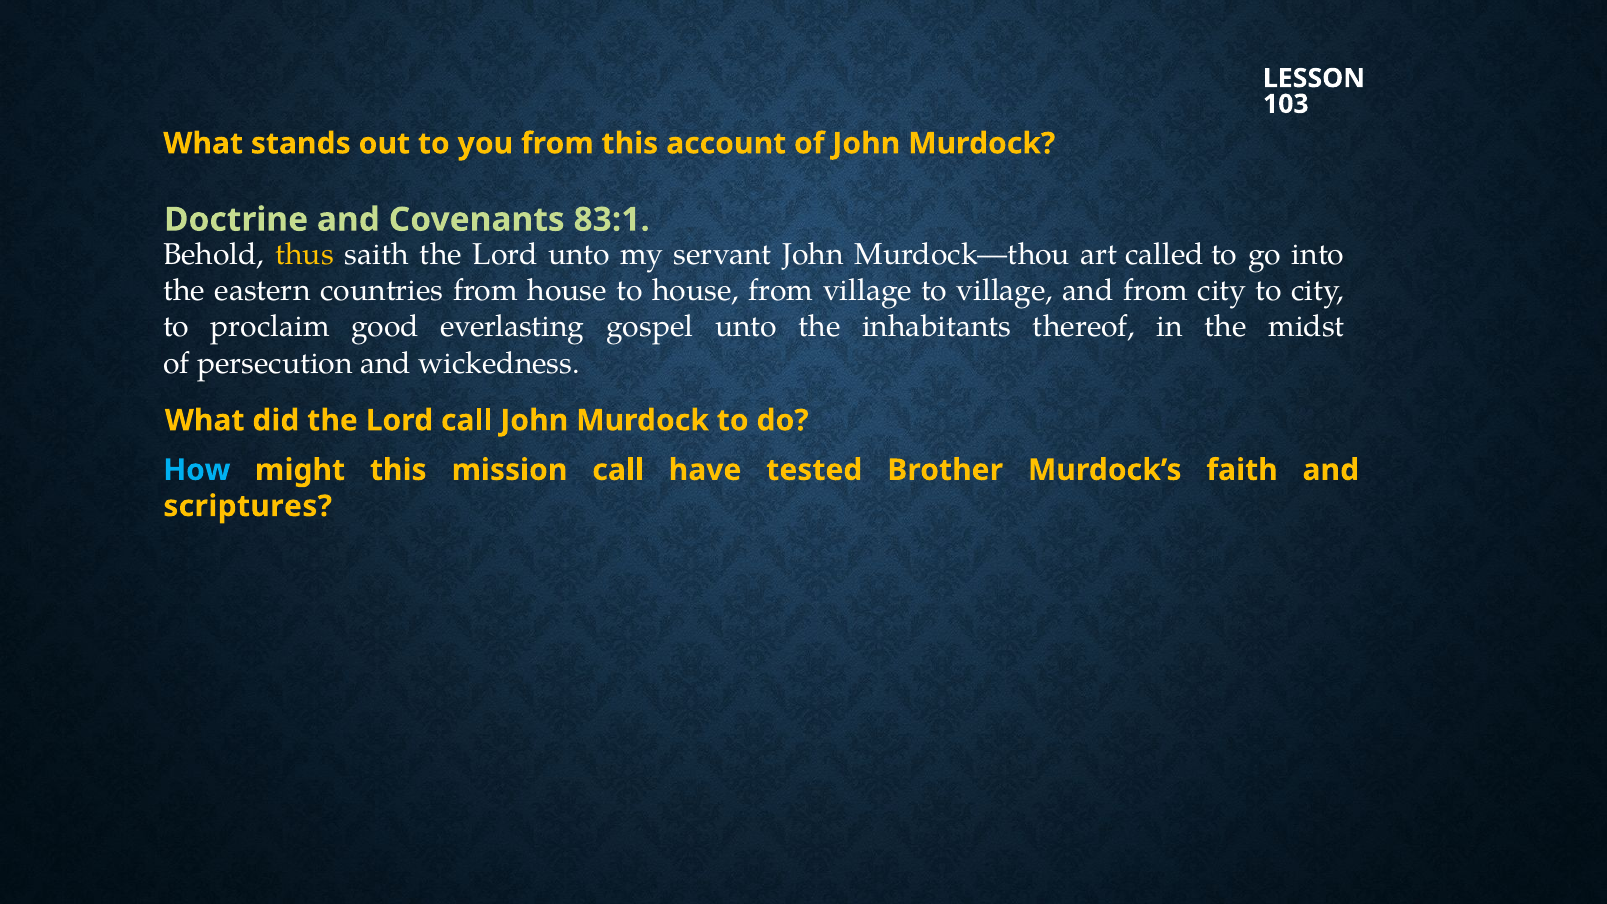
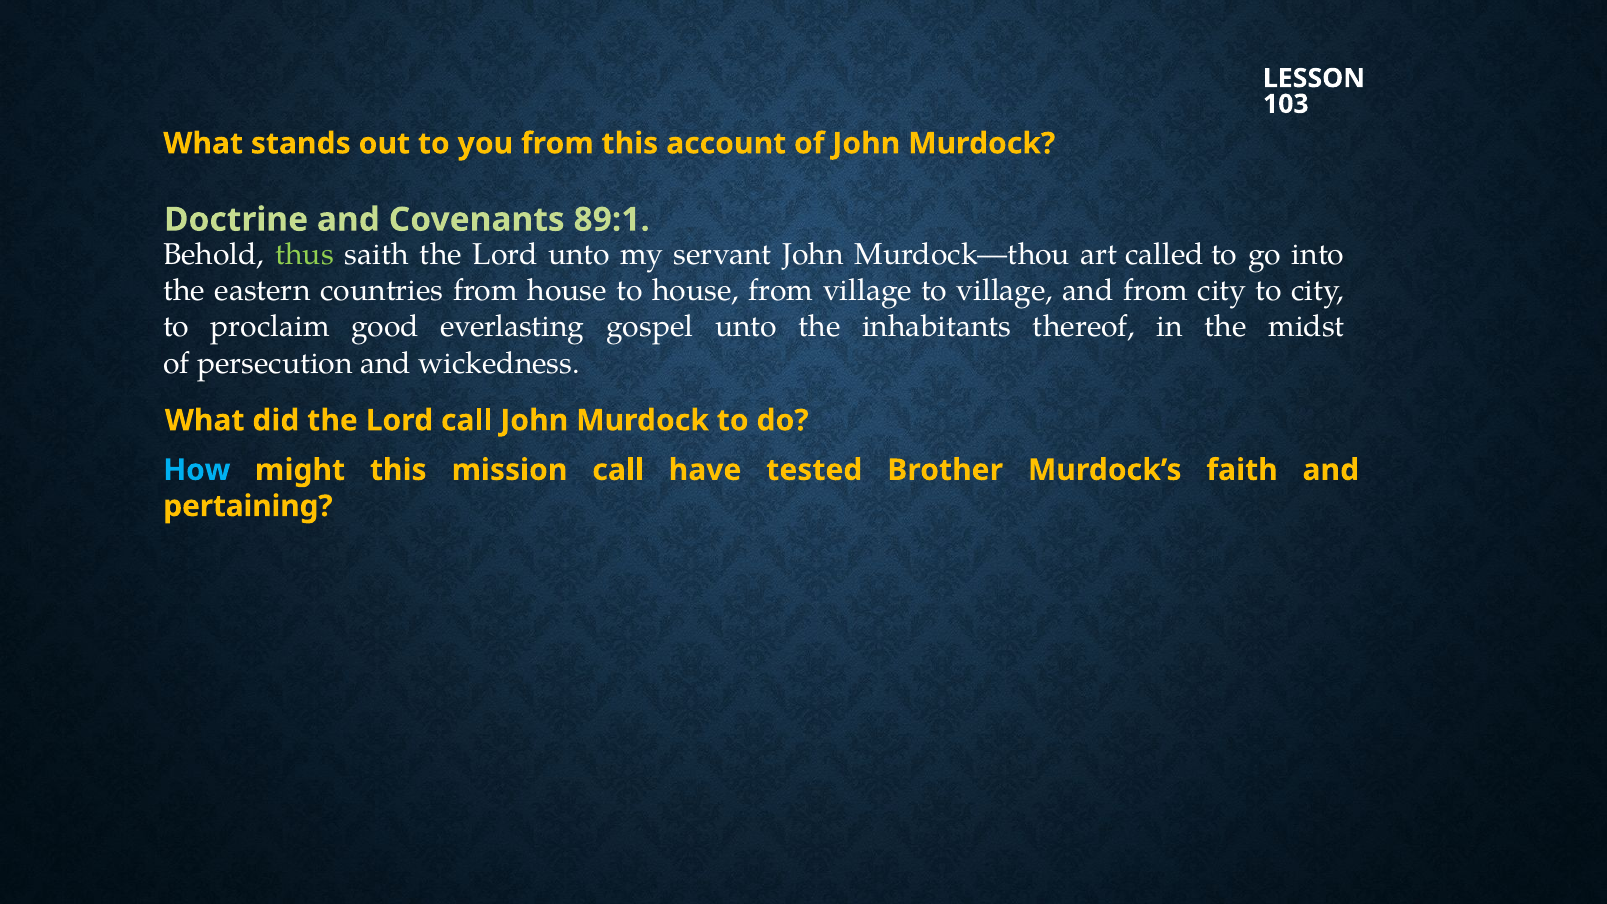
83:1: 83:1 -> 89:1 (612, 220)
thus colour: yellow -> light green (305, 255)
scriptures: scriptures -> pertaining (248, 506)
